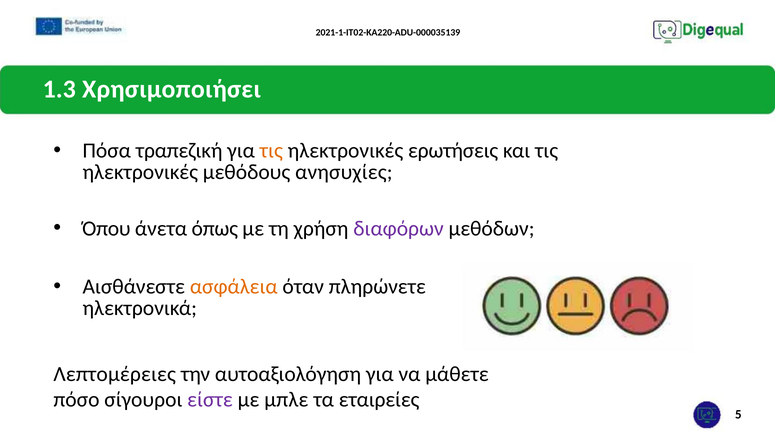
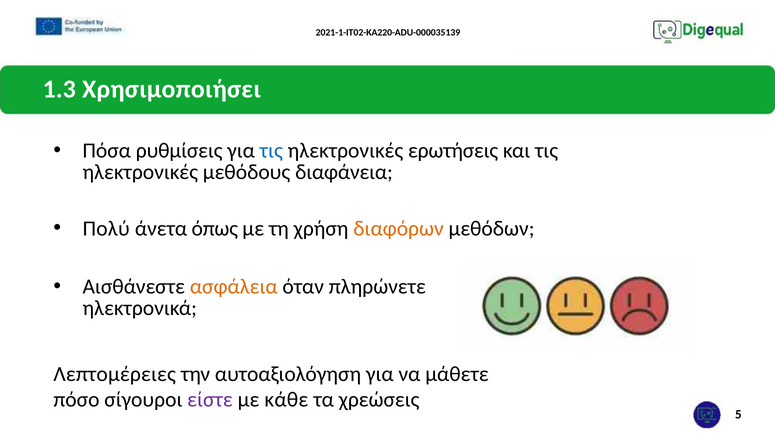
τραπεζική: τραπεζική -> ρυθμίσεις (179, 151)
τις colour: orange -> blue (271, 151)
ανησυχίες: ανησυχίες -> διαφάνεια (344, 172)
Όπου: Όπου -> Πολύ (106, 229)
διαφόρων colour: purple -> orange (399, 229)
μπλε: μπλε -> κάθε (286, 400)
εταιρείες: εταιρείες -> χρεώσεις (379, 400)
